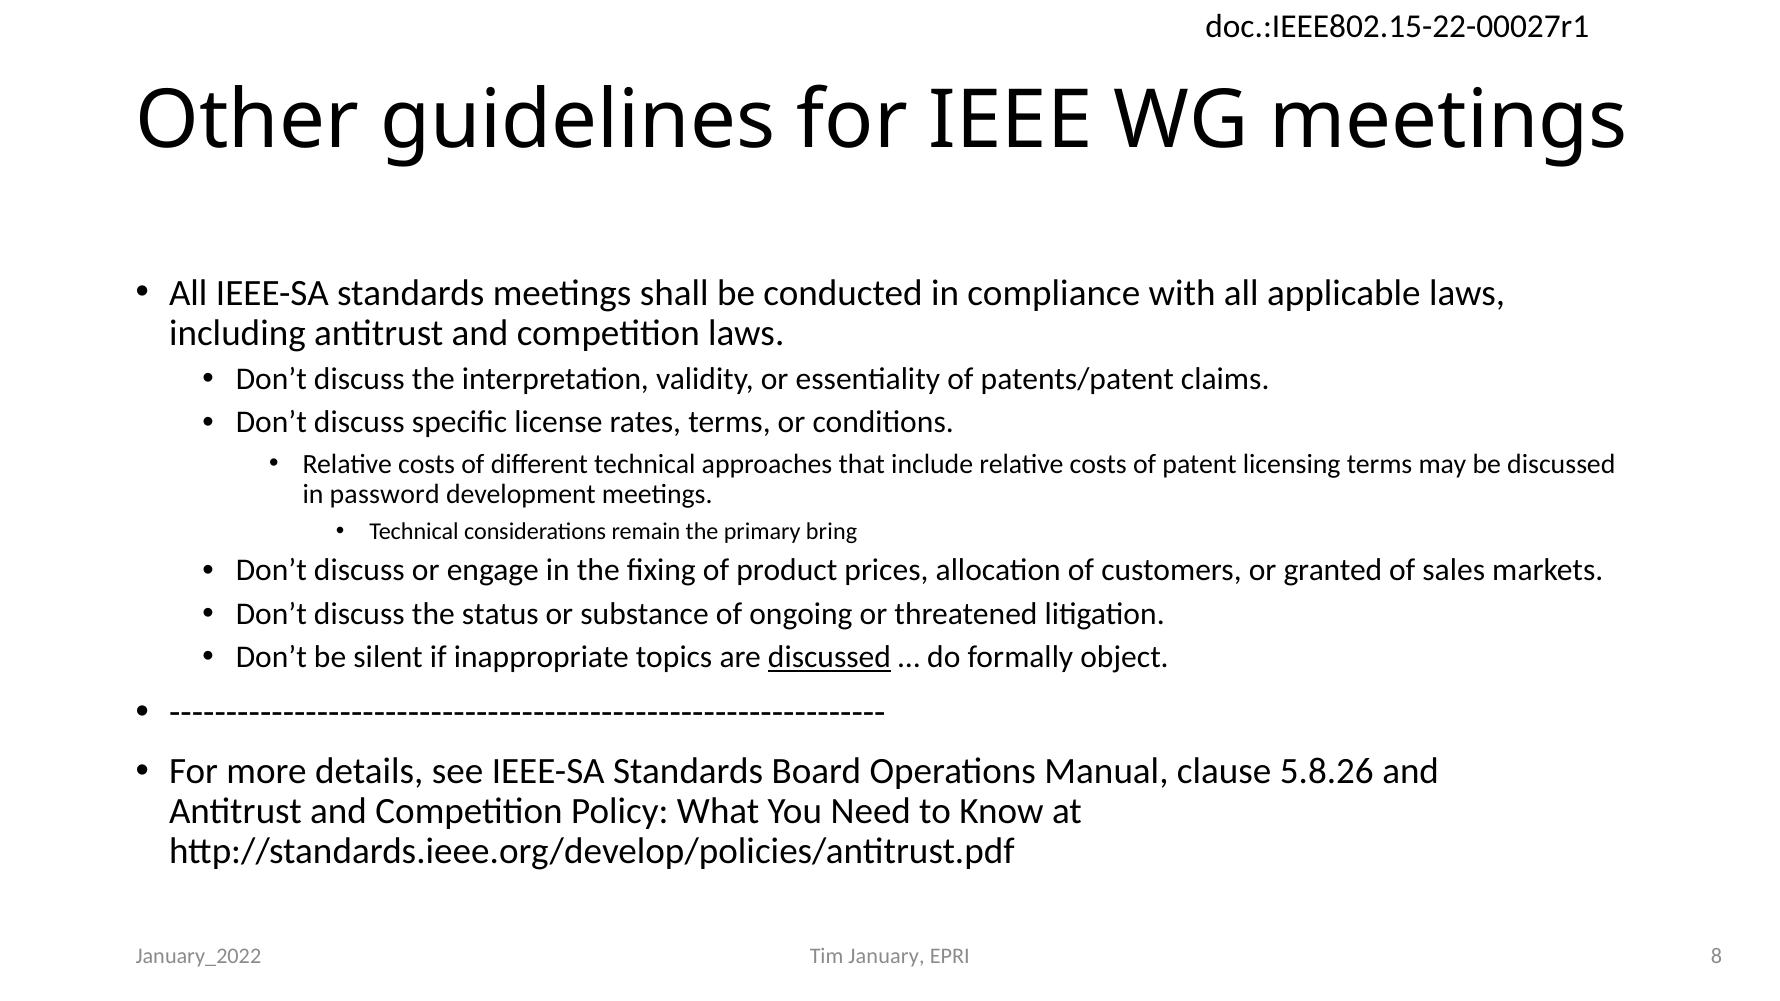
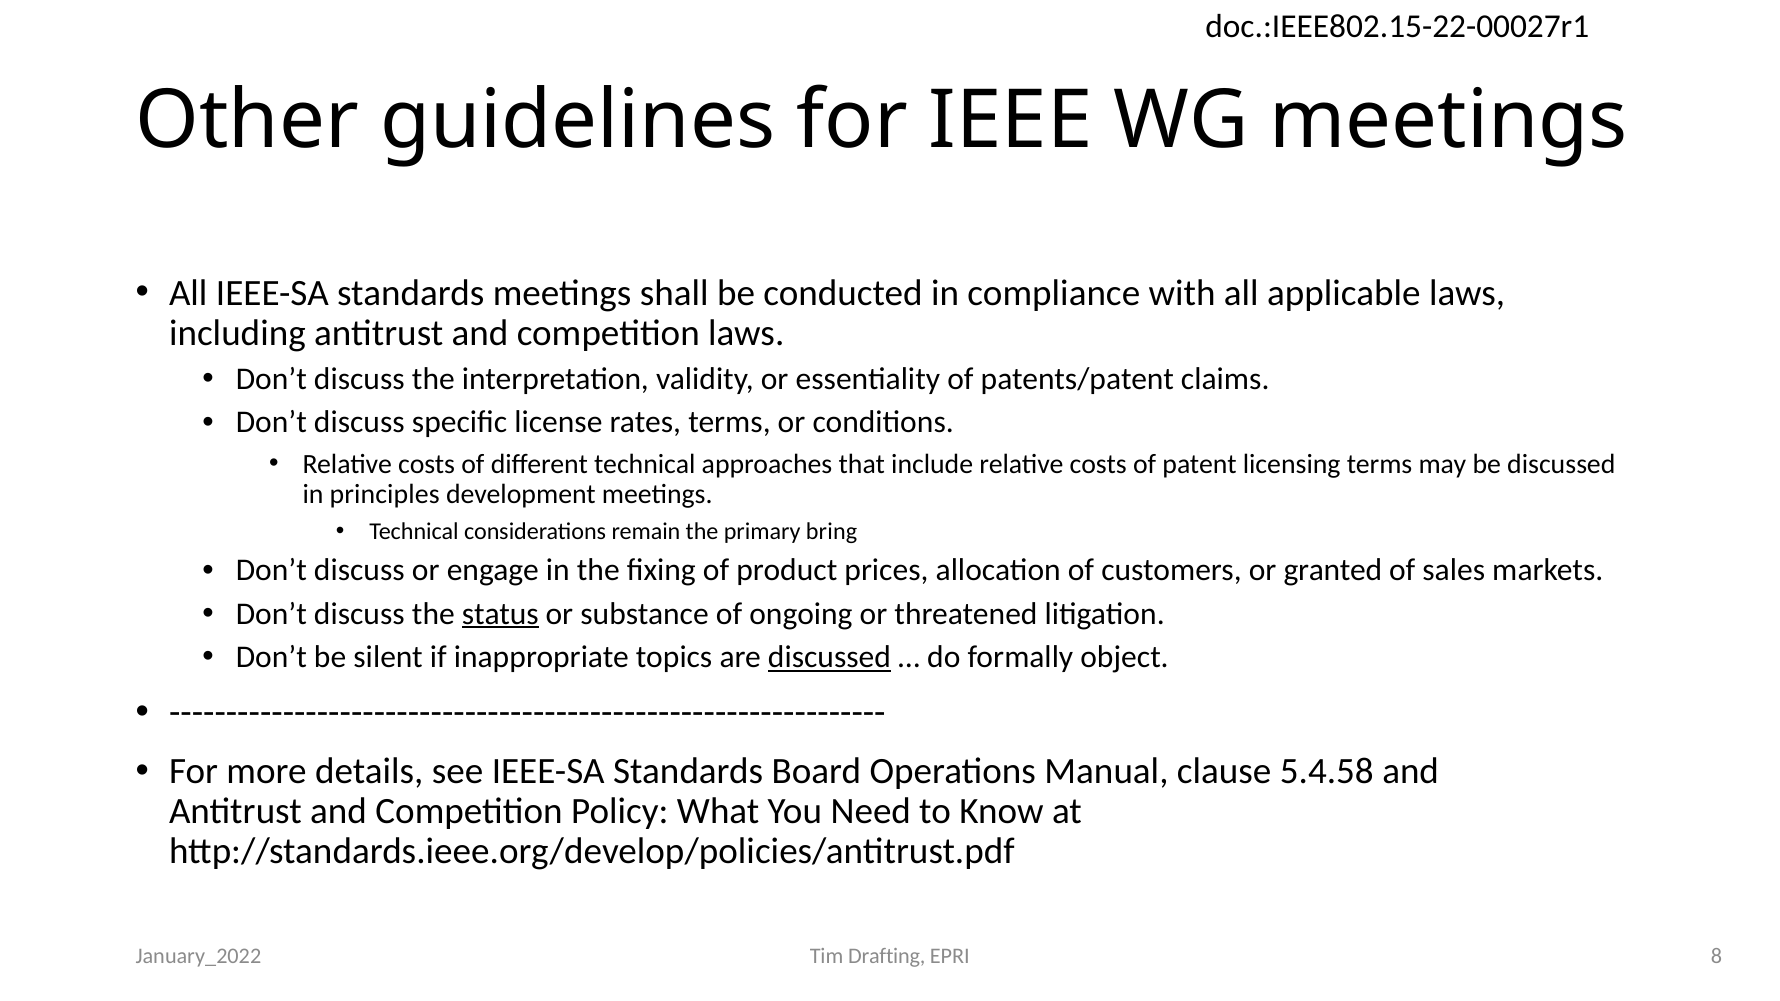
password: password -> principles (385, 494)
status underline: none -> present (500, 614)
5.8.26: 5.8.26 -> 5.4.58 (1327, 772)
January: January -> Drafting (887, 956)
